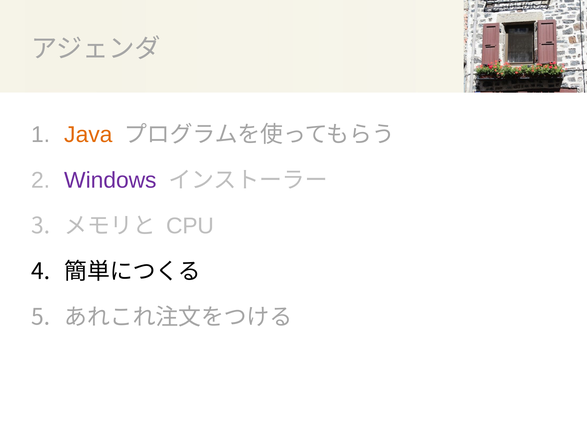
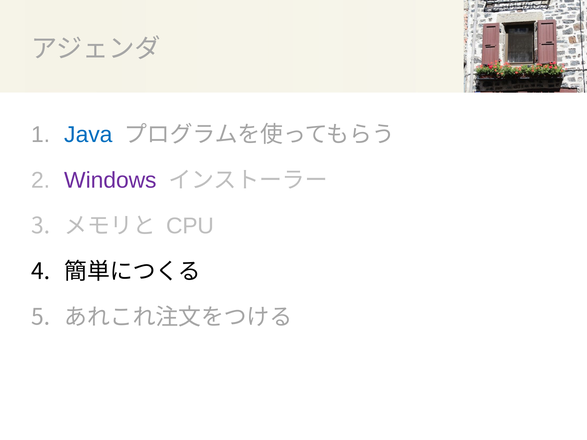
Java colour: orange -> blue (88, 135)
